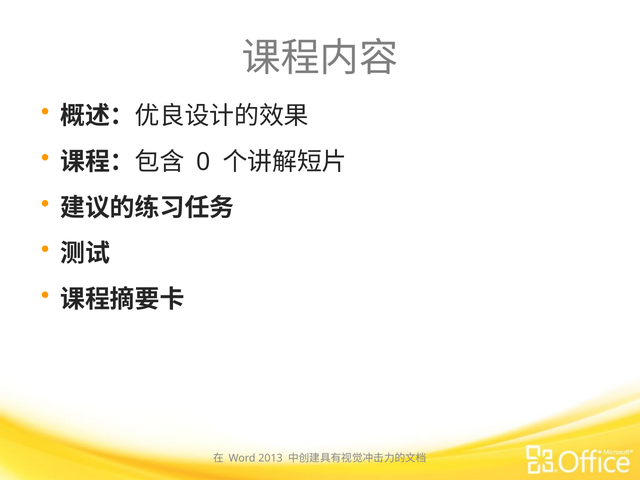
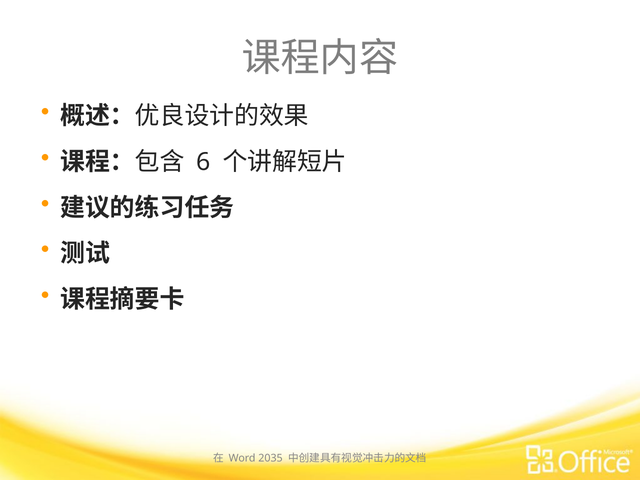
0: 0 -> 6 (203, 162)
2013: 2013 -> 2035 (271, 458)
